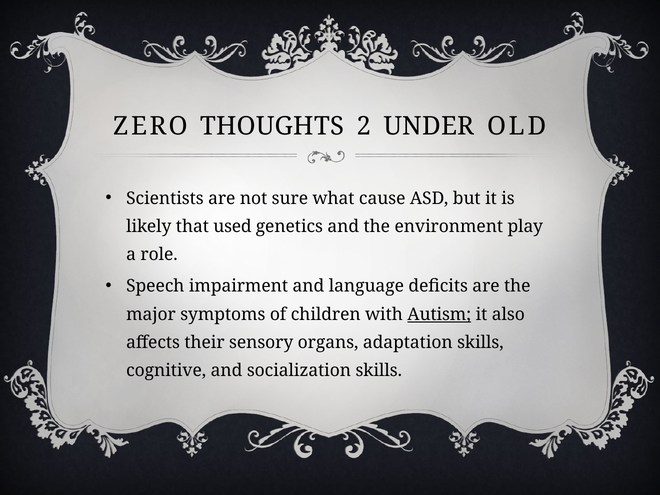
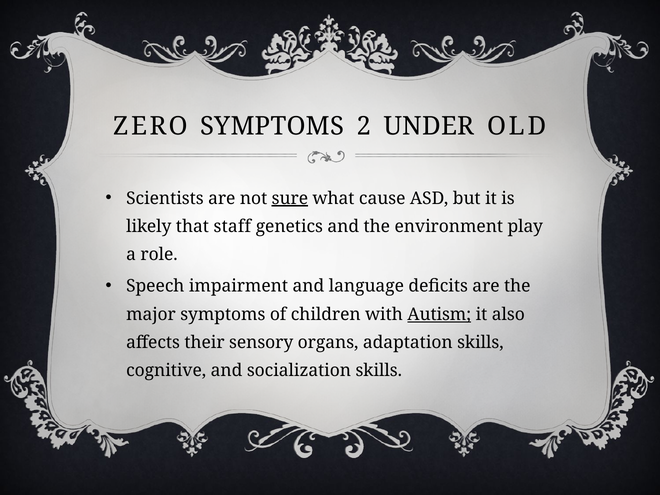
ZERO THOUGHTS: THOUGHTS -> SYMPTOMS (272, 126)
sure underline: none -> present (290, 198)
used: used -> staff (232, 226)
